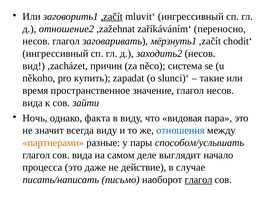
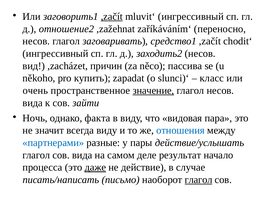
мёрзнуть1: мёрзнуть1 -> средство1 (174, 41)
система: система -> пассива (185, 66)
такие: такие -> класс (212, 78)
время: время -> очень (35, 90)
значение underline: none -> present (153, 90)
партнерами colour: orange -> blue (53, 143)
способом/услышать: способом/услышать -> действие/услышать (200, 143)
выглядит: выглядит -> результат (180, 155)
даже underline: none -> present (95, 167)
